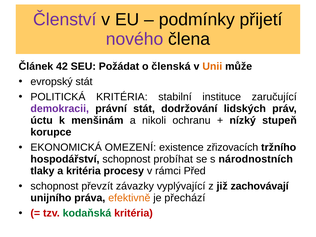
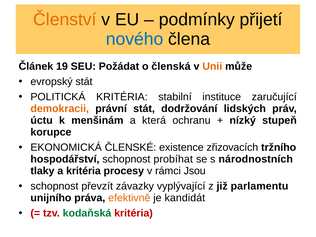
Členství colour: purple -> orange (65, 19)
nového colour: purple -> blue (135, 39)
42: 42 -> 19 (62, 66)
demokracii colour: purple -> orange (60, 109)
nikoli: nikoli -> která (154, 120)
OMEZENÍ: OMEZENÍ -> ČLENSKÉ (131, 147)
Před: Před -> Jsou (195, 171)
zachovávají: zachovávají -> parlamentu (259, 186)
přechází: přechází -> kandidát (185, 198)
